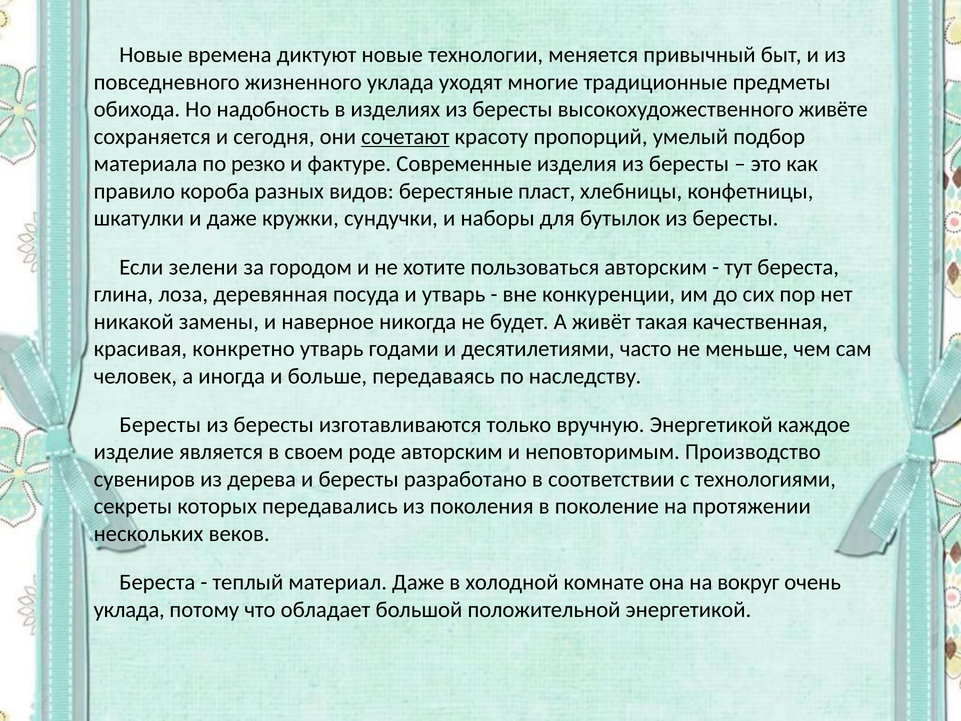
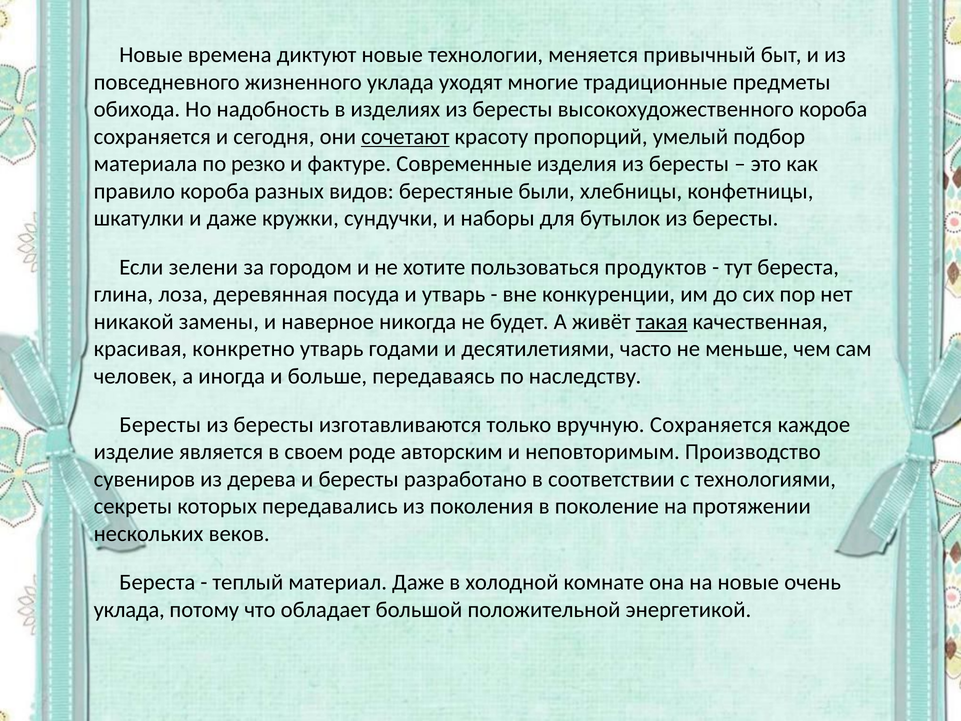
высокохудожественного живёте: живёте -> короба (833, 109)
пласт: пласт -> были (547, 191)
пользоваться авторским: авторским -> продуктов (656, 267)
такая underline: none -> present (662, 321)
вручную Энергетикой: Энергетикой -> Сохраняется (711, 425)
на вокруг: вокруг -> новые (748, 582)
